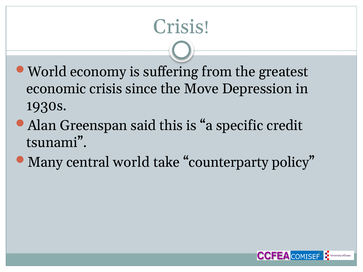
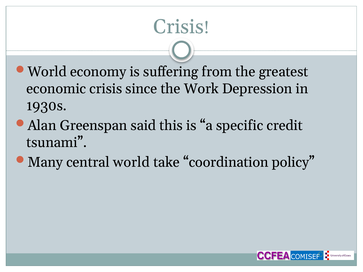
Move: Move -> Work (201, 89)
counterparty: counterparty -> coordination (226, 162)
